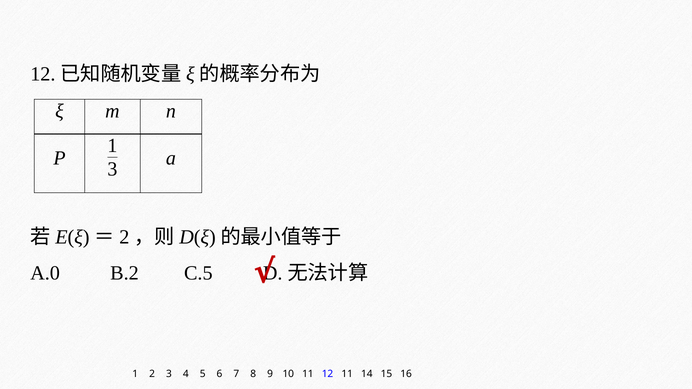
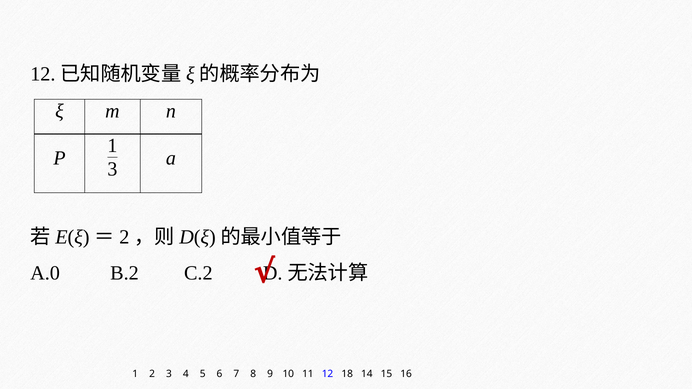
C.5: C.5 -> C.2 (198, 273)
12 11: 11 -> 18 (347, 374)
